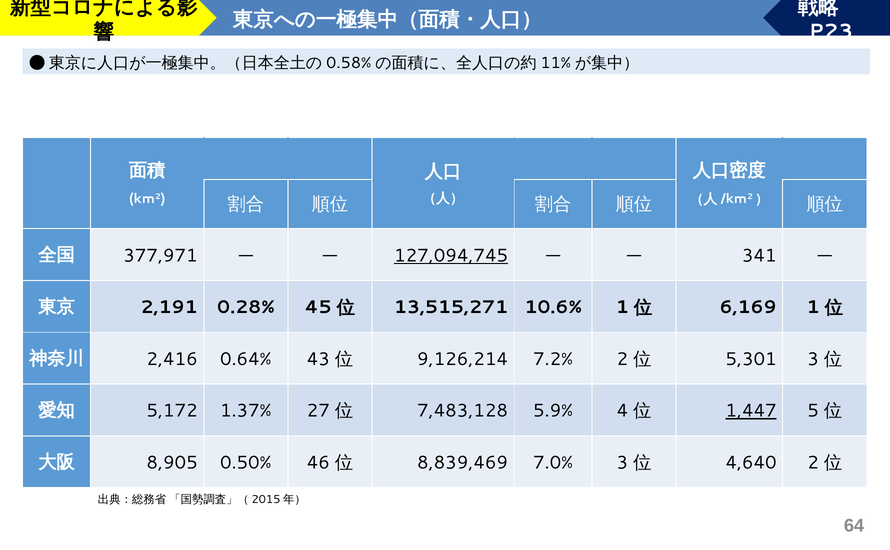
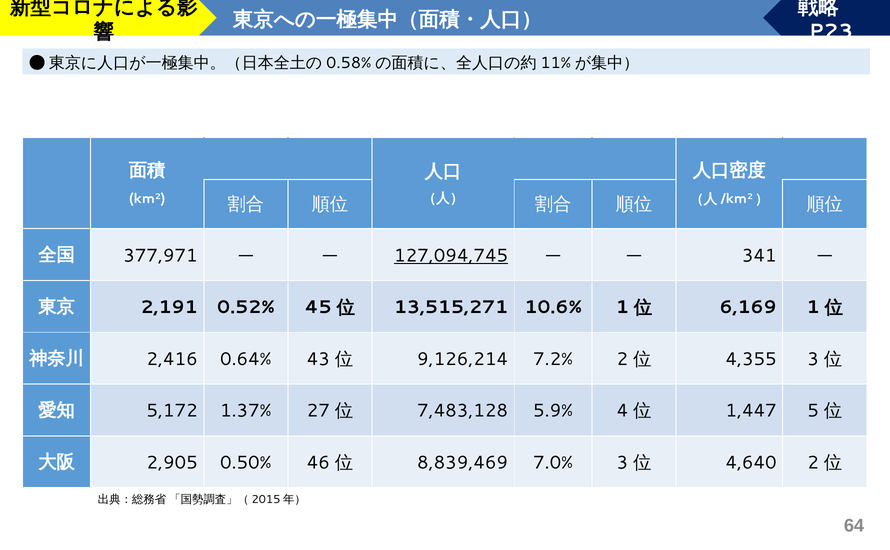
0.28%: 0.28% -> 0.52% (246, 307)
5,301: 5,301 -> 4,355 (751, 359)
1,447 underline: present -> none (751, 411)
8,905: 8,905 -> 2,905 (172, 462)
